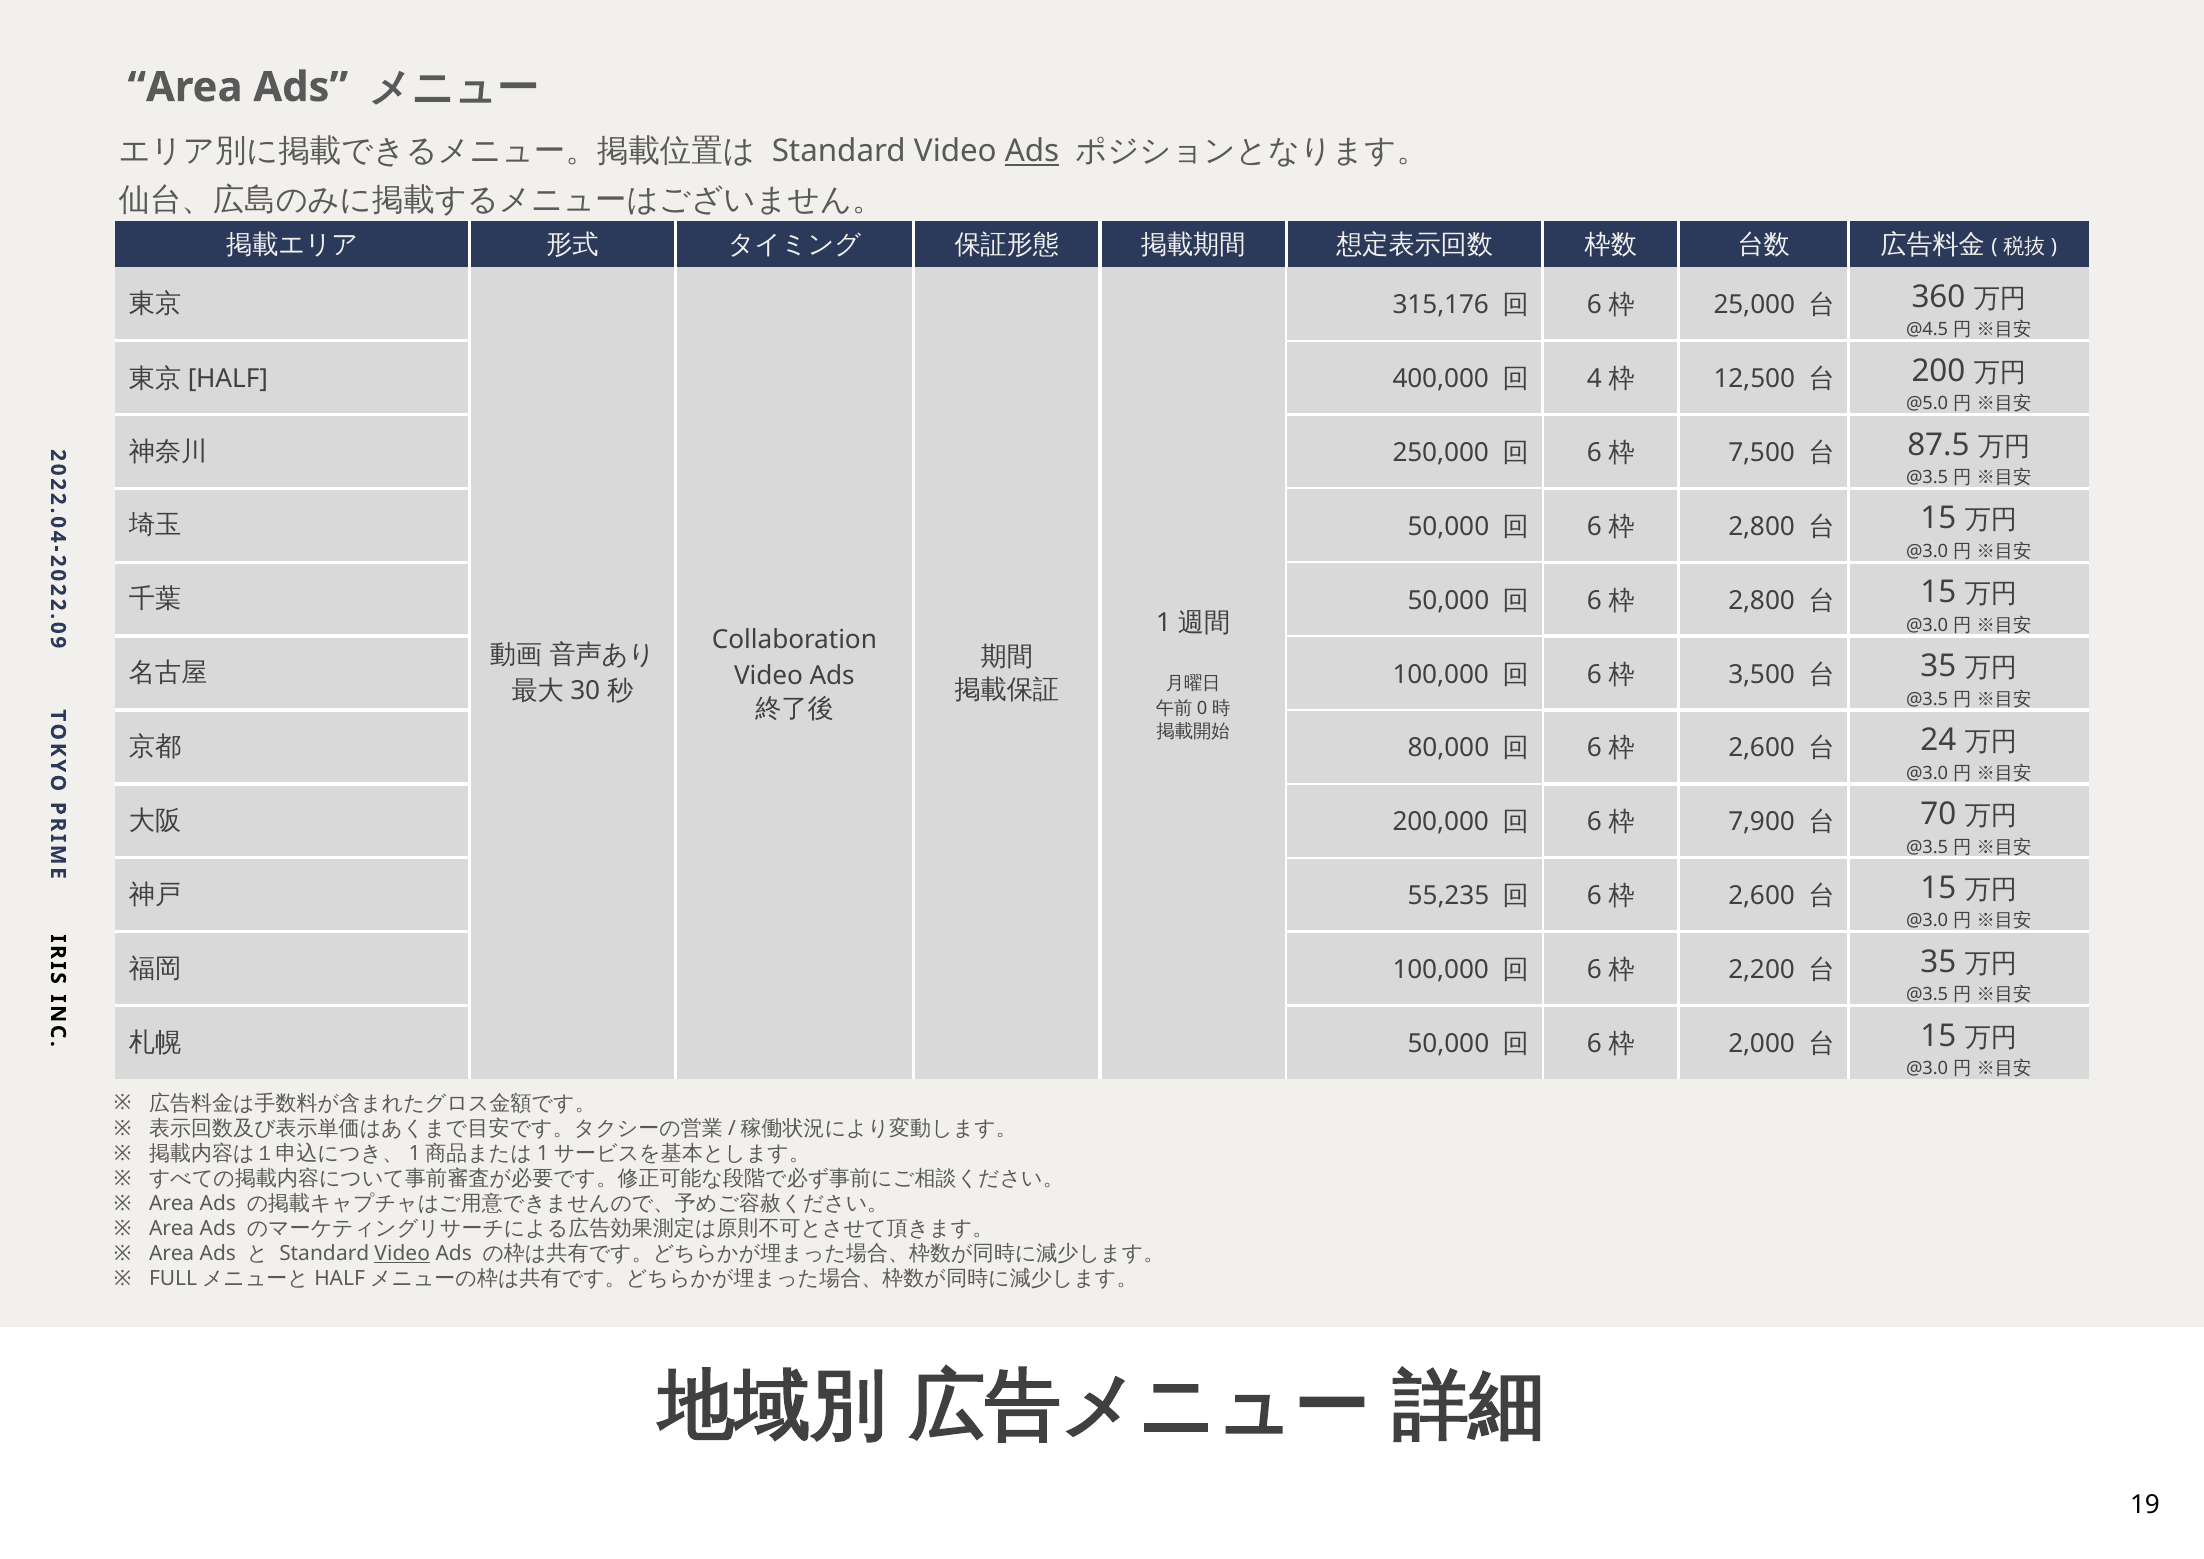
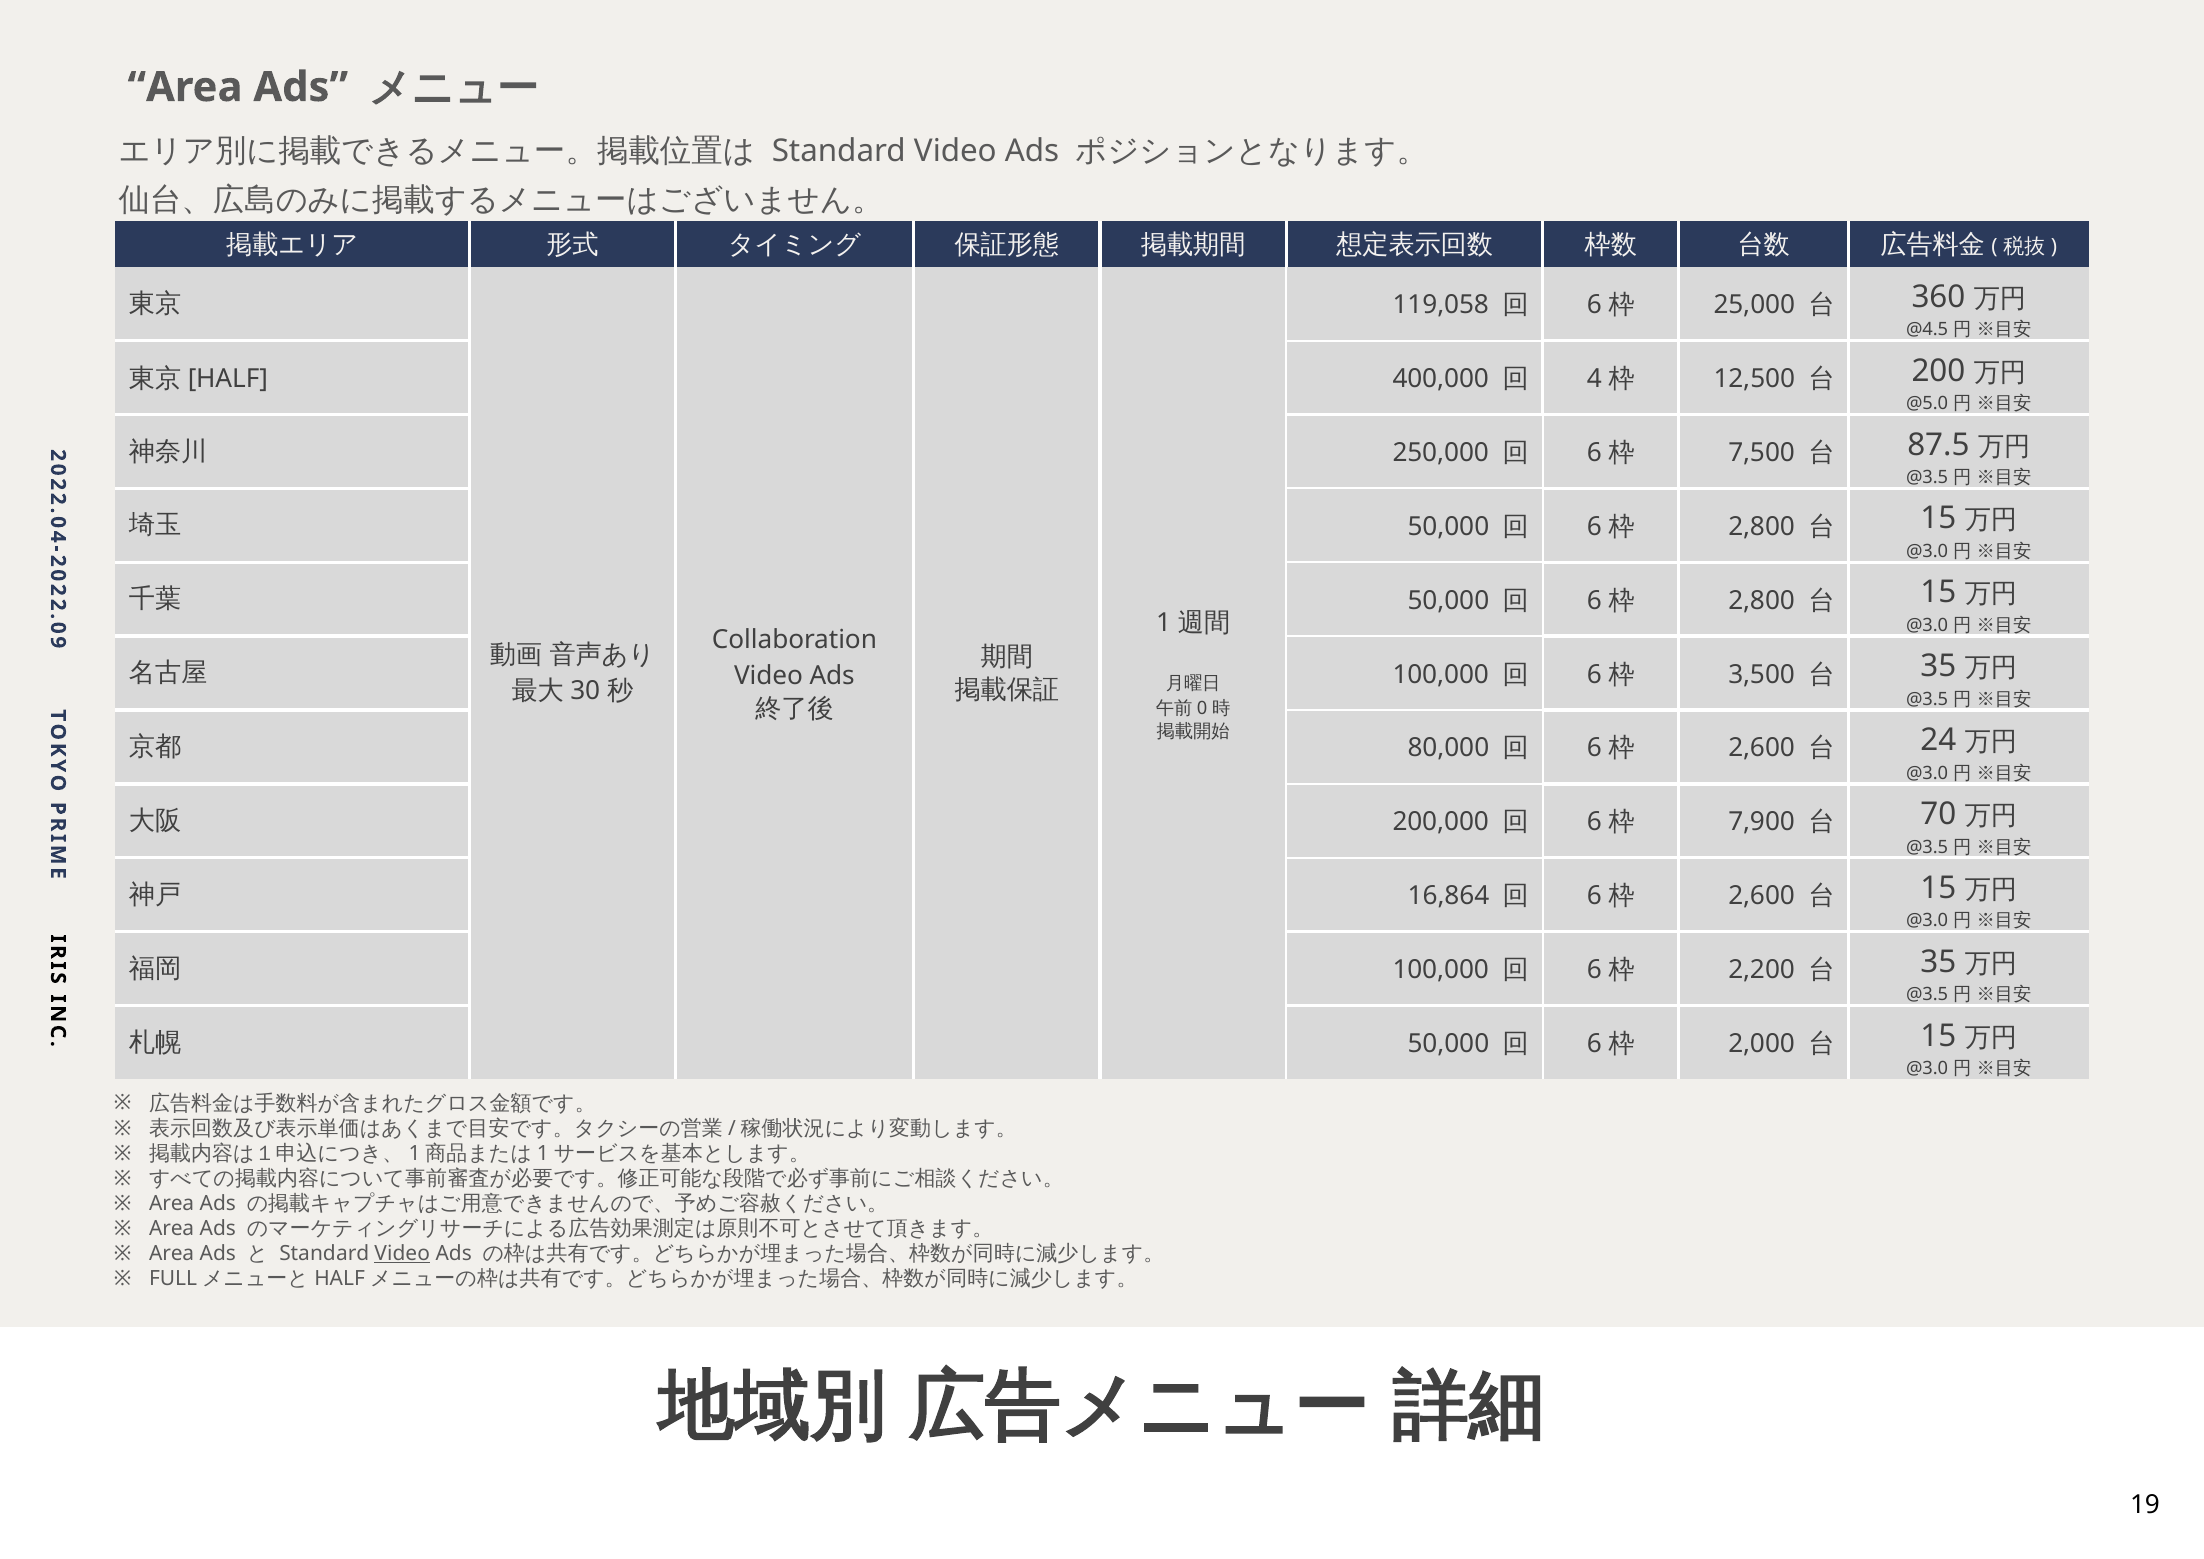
Ads underline: present -> none (1032, 151)
315,176: 315,176 -> 119,058 (1441, 305)
55,235: 55,235 -> 16,864 (1449, 896)
